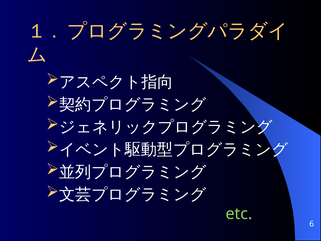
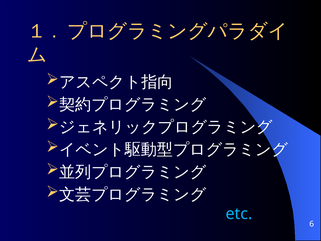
etc colour: light green -> light blue (239, 214)
